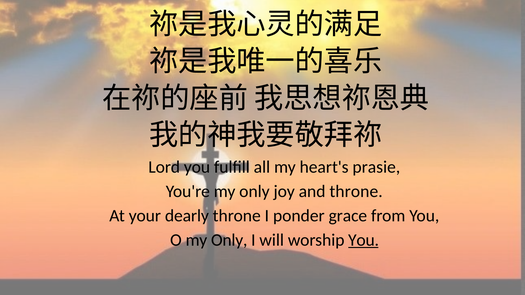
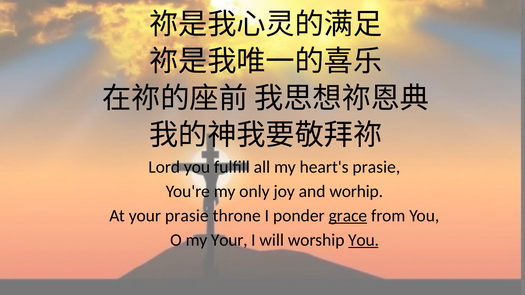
and throne: throne -> worhip (356, 192)
your dearly: dearly -> prasie (187, 216)
grace underline: none -> present (348, 216)
O my Only: Only -> Your (229, 240)
